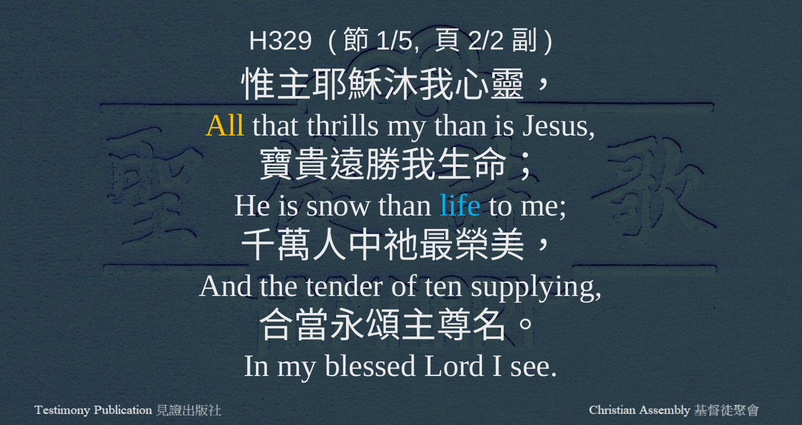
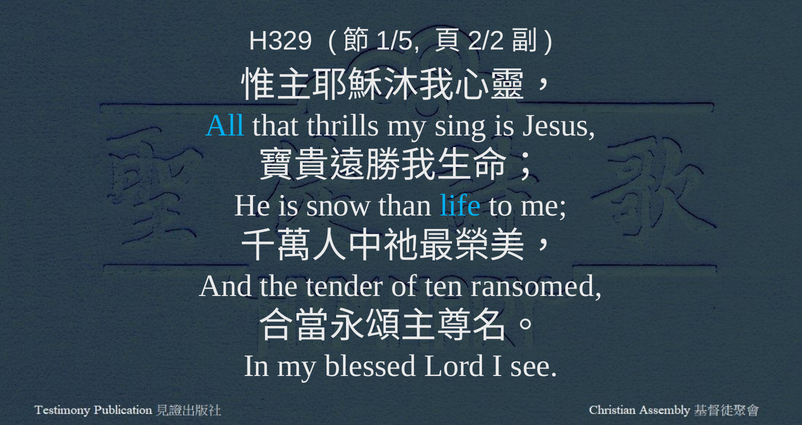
All colour: yellow -> light blue (225, 125)
my than: than -> sing (461, 125)
supplying: supplying -> ransomed (537, 286)
